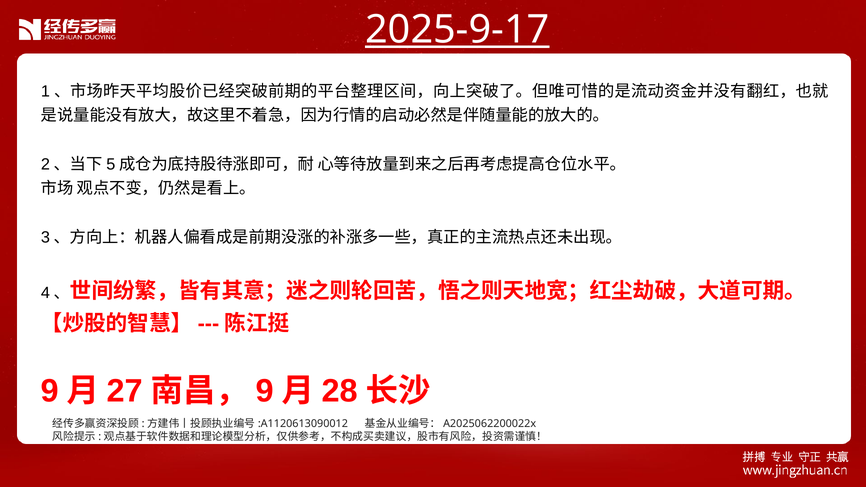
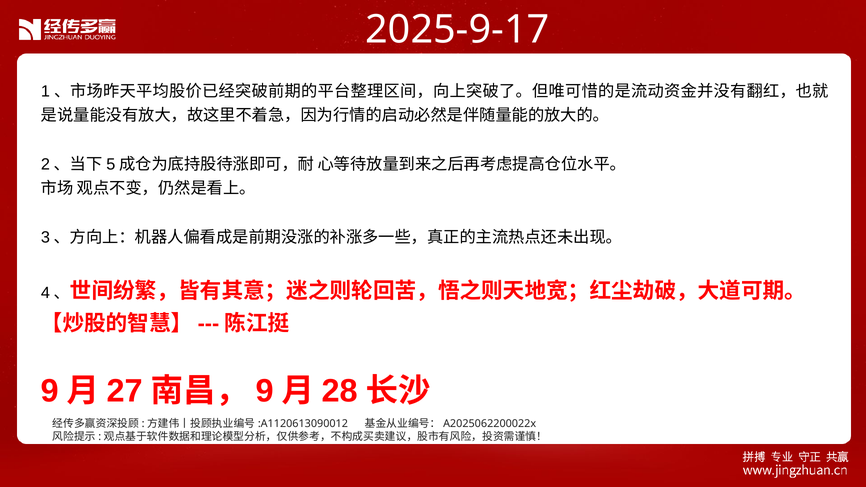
2025-9-17 underline: present -> none (457, 30)
